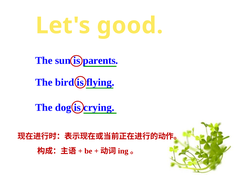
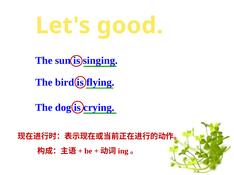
parents: parents -> singing (100, 61)
